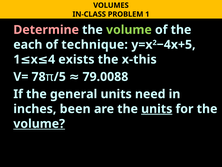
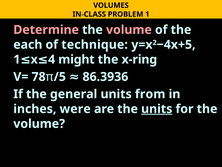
volume colour: light green -> pink (129, 30)
exists: exists -> might (76, 59)
x-this: x-this -> x-ring (139, 59)
79.0088: 79.0088 -> 86.3936 (105, 77)
need: need -> from (150, 94)
been: been -> were (75, 109)
volume underline: present -> none (39, 123)
